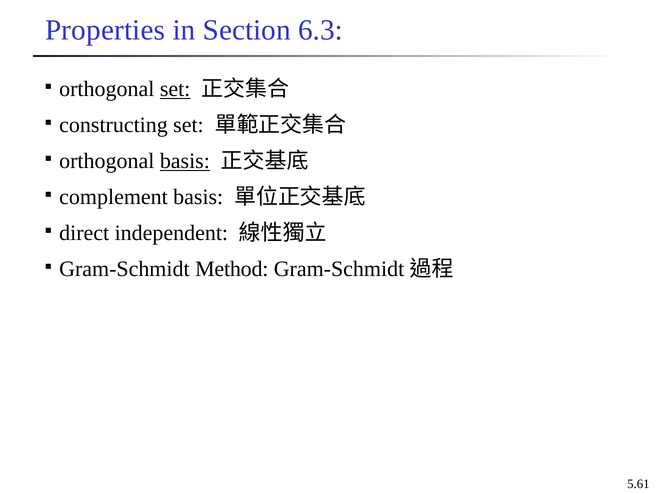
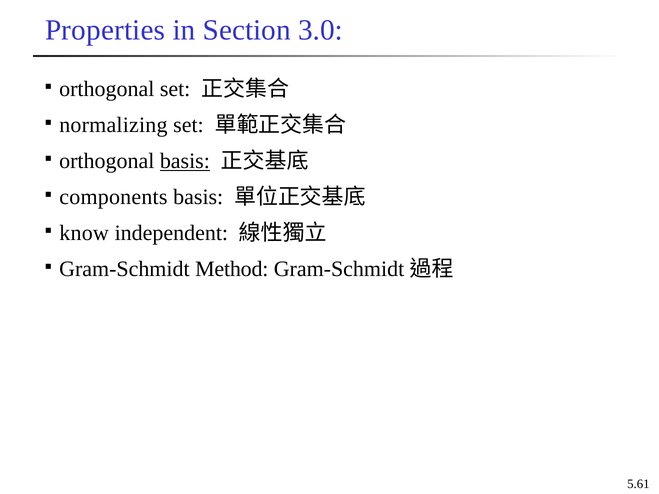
6.3: 6.3 -> 3.0 (320, 30)
set underline: present -> none (175, 89)
constructing: constructing -> normalizing (113, 125)
complement: complement -> components (113, 197)
direct: direct -> know (84, 233)
